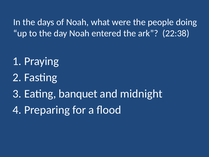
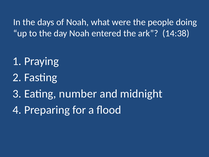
22:38: 22:38 -> 14:38 (176, 33)
banquet: banquet -> number (78, 94)
